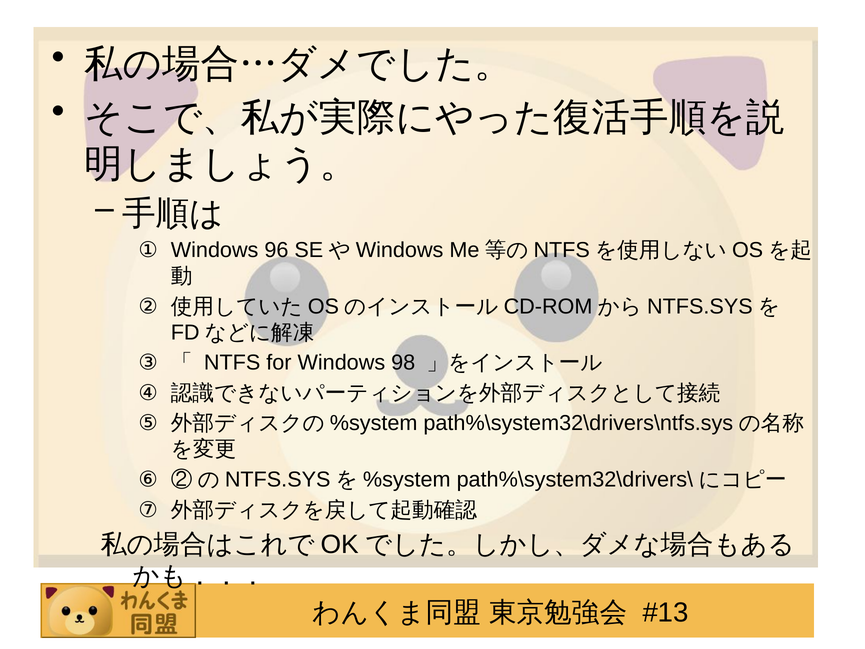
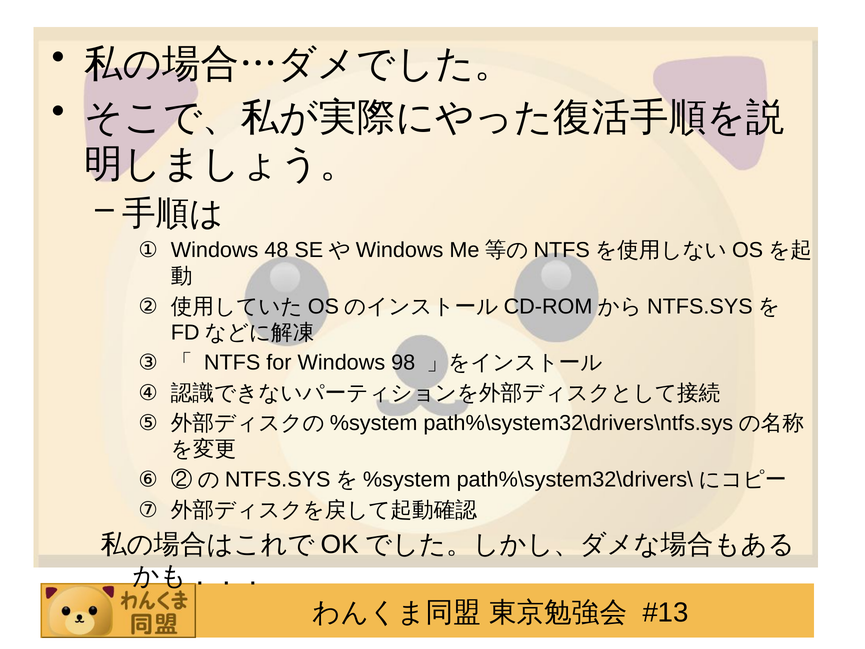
96: 96 -> 48 (276, 250)
